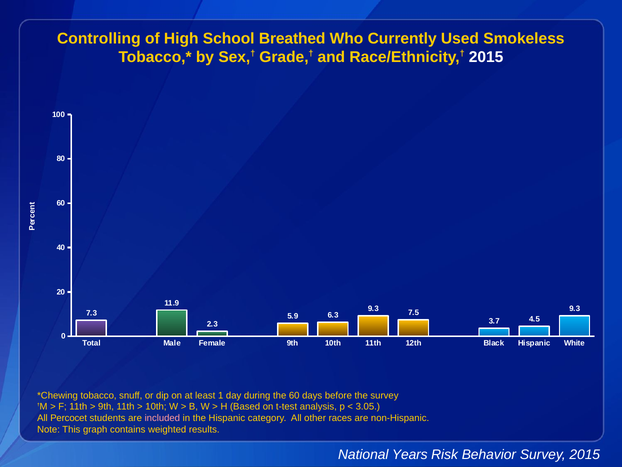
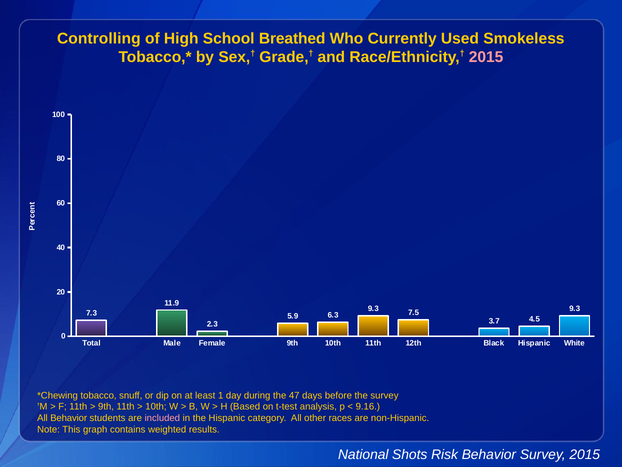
2015 colour: white -> pink (486, 57)
the 60: 60 -> 47 (294, 395)
3.05: 3.05 -> 9.16 (368, 406)
All Percocet: Percocet -> Behavior (69, 418)
Years: Years -> Shots (410, 454)
